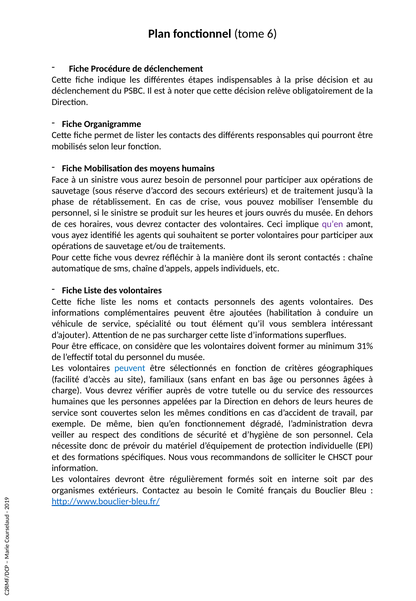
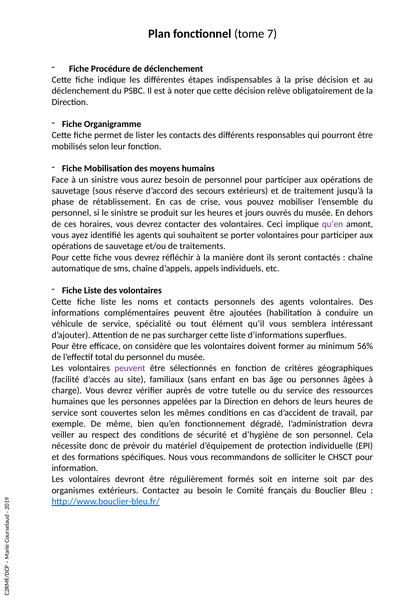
6: 6 -> 7 (272, 34)
31%: 31% -> 56% (365, 346)
peuvent colour: blue -> purple (130, 368)
